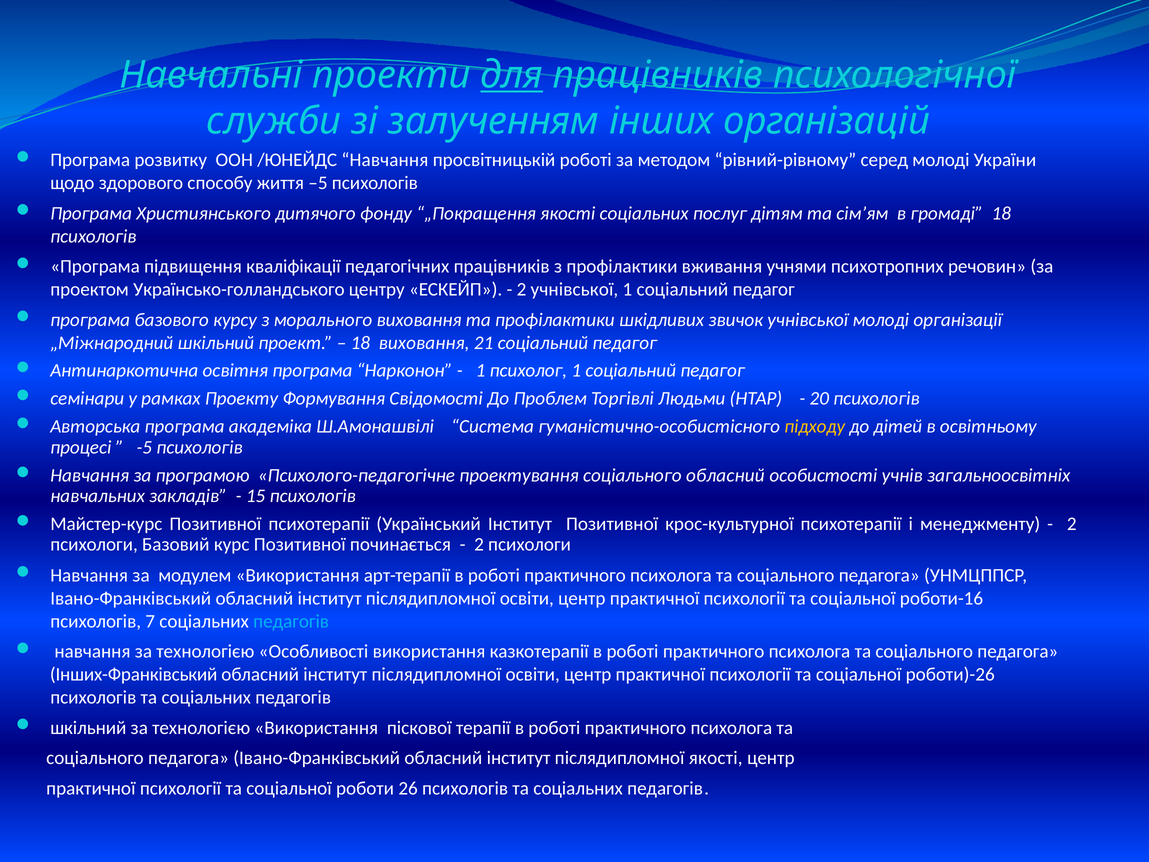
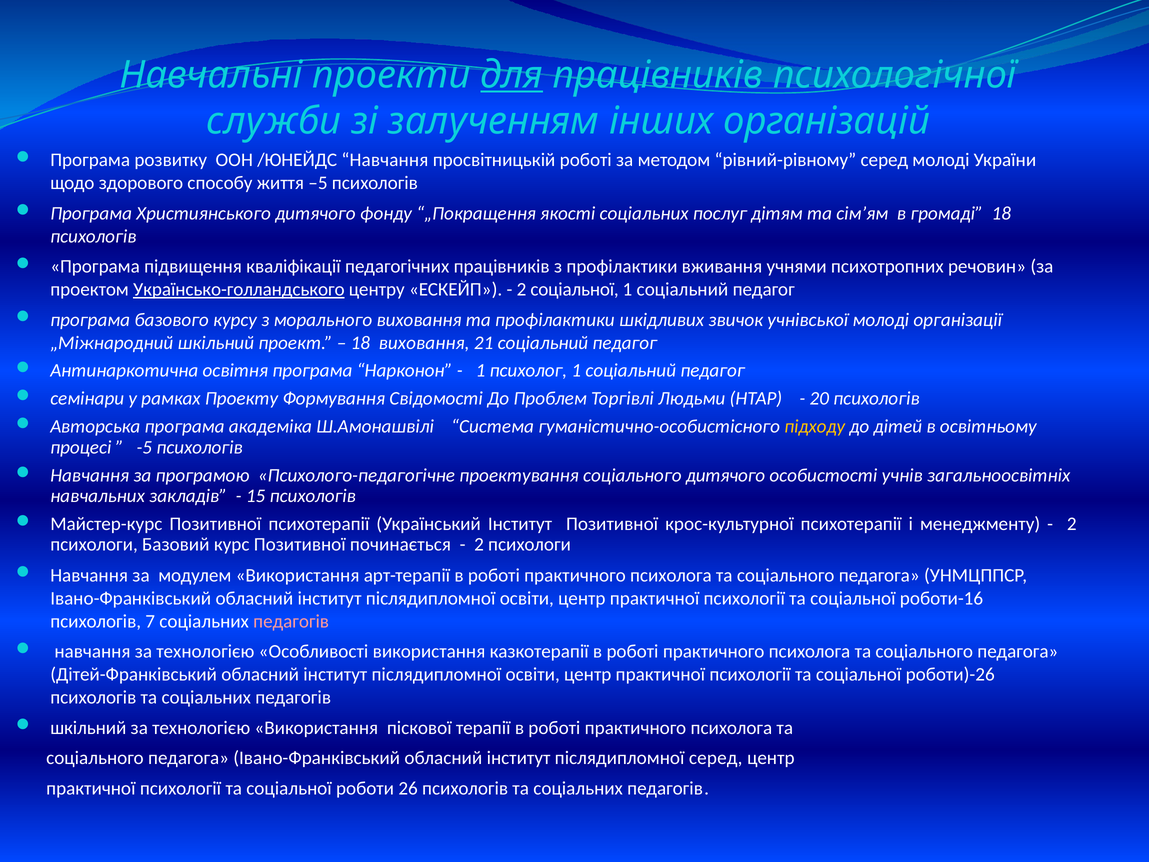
Українсько-голландського underline: none -> present (239, 289)
2 учнівської: учнівської -> соціальної (575, 289)
соціального обласний: обласний -> дитячого (726, 475)
педагогів colour: light blue -> pink (291, 621)
Інших-Франківський: Інших-Франківський -> Дітей-Франківський (134, 674)
післядипломної якості: якості -> серед (716, 758)
